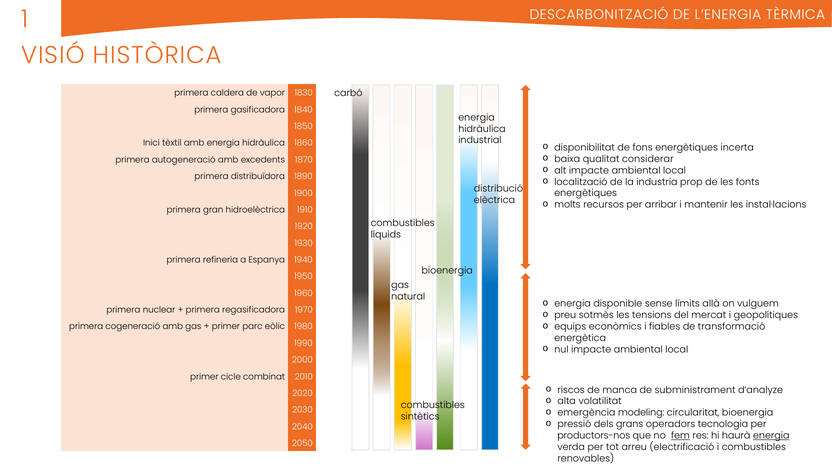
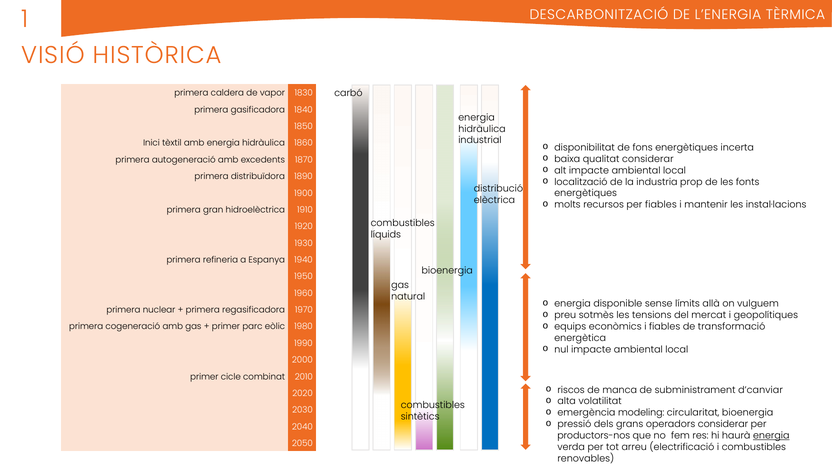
per arribar: arribar -> fiables (661, 205)
d’analyze: d’analyze -> d’canviar (761, 390)
operadors tecnologia: tecnologia -> considerar (723, 424)
fem underline: present -> none (680, 436)
